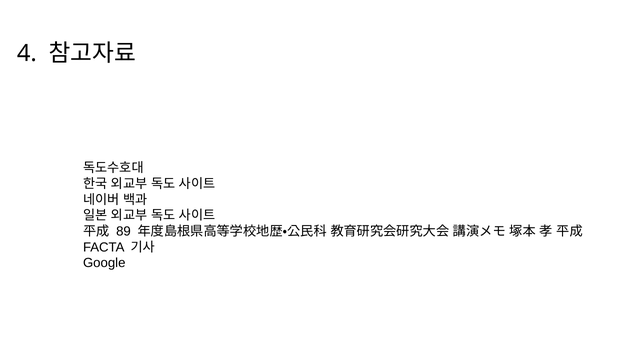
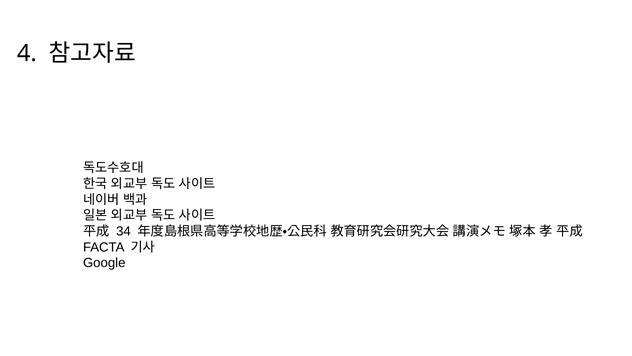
89: 89 -> 34 (123, 231)
